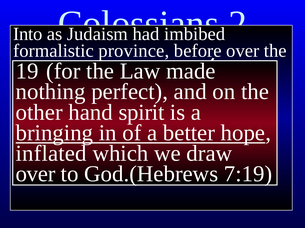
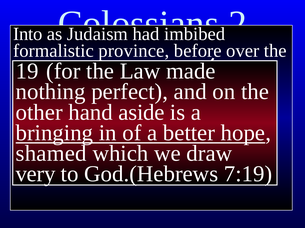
spirit: spirit -> aside (141, 113)
inflated: inflated -> shamed (51, 154)
over: over -> very (35, 174)
